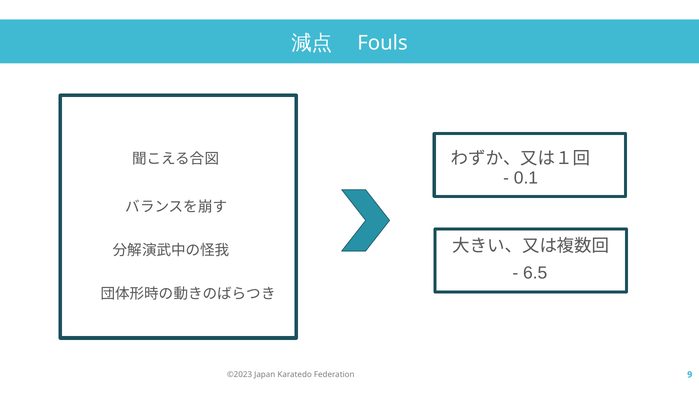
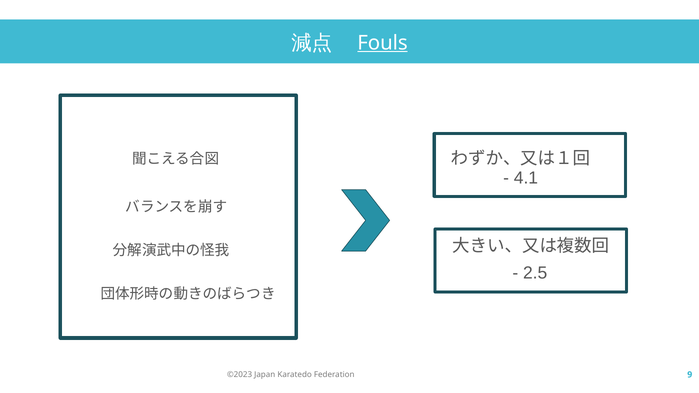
Fouls underline: none -> present (382, 43)
0.1: 0.1 -> 4.1 (526, 178)
6.5: 6.5 -> 2.5 (535, 273)
